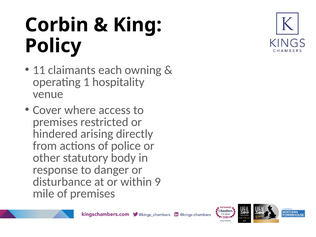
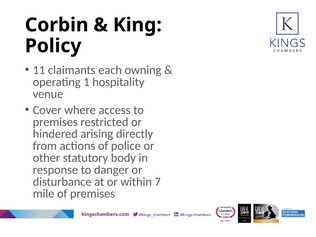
9: 9 -> 7 (158, 182)
